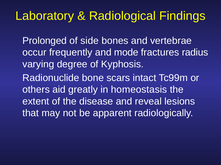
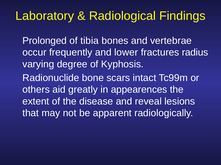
side: side -> tibia (90, 41)
mode: mode -> lower (126, 53)
homeostasis: homeostasis -> appearences (139, 90)
